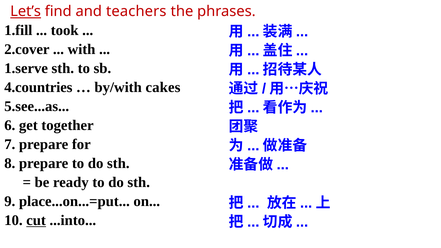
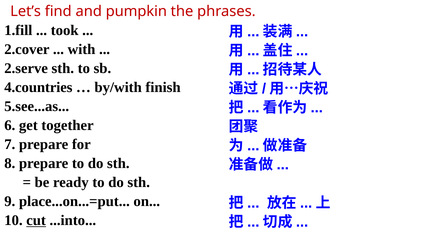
Let’s underline: present -> none (26, 11)
teachers: teachers -> pumpkin (136, 11)
1.serve: 1.serve -> 2.serve (26, 68)
cakes: cakes -> finish (163, 87)
